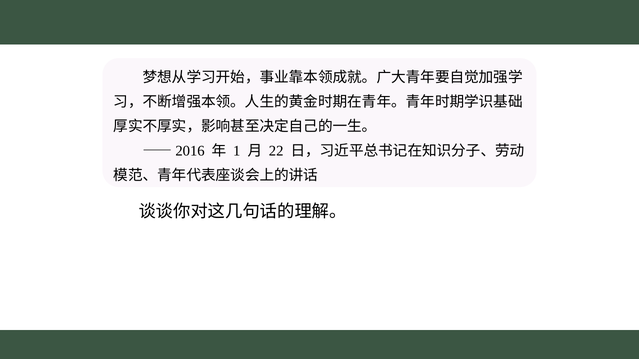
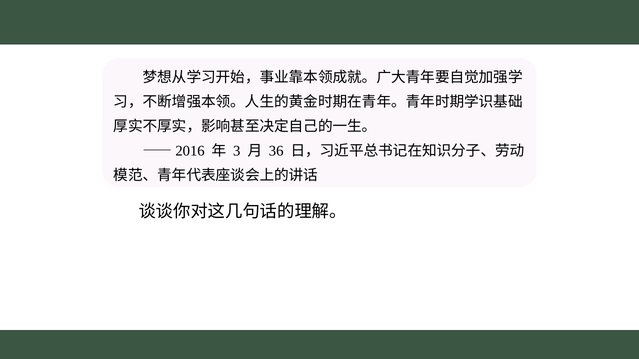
1: 1 -> 3 (237, 151)
22: 22 -> 36 (276, 151)
